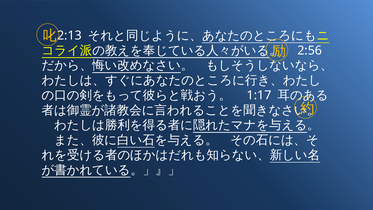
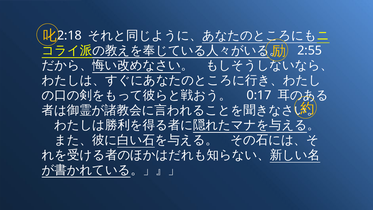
2:13: 2:13 -> 2:18 (69, 35)
2:56: 2:56 -> 2:55 (310, 50)
1:17: 1:17 -> 0:17 (259, 95)
